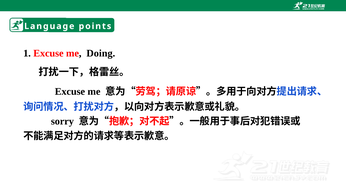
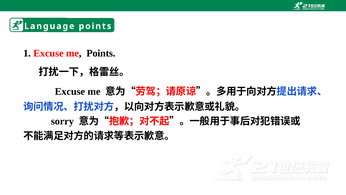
me Doing: Doing -> Points (101, 53)
